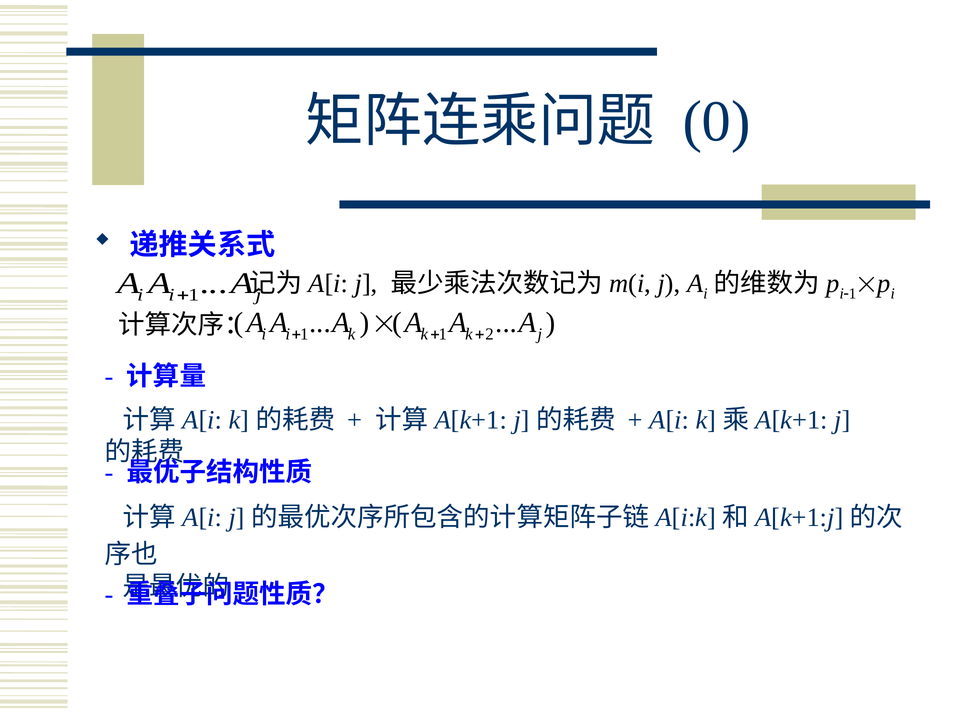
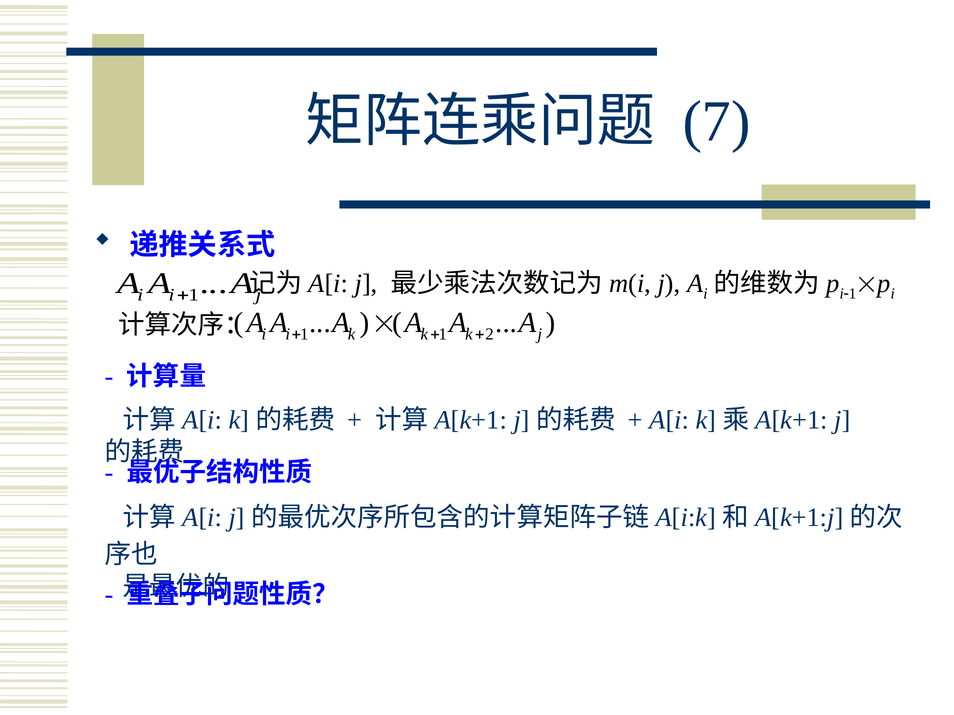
0: 0 -> 7 (717, 122)
